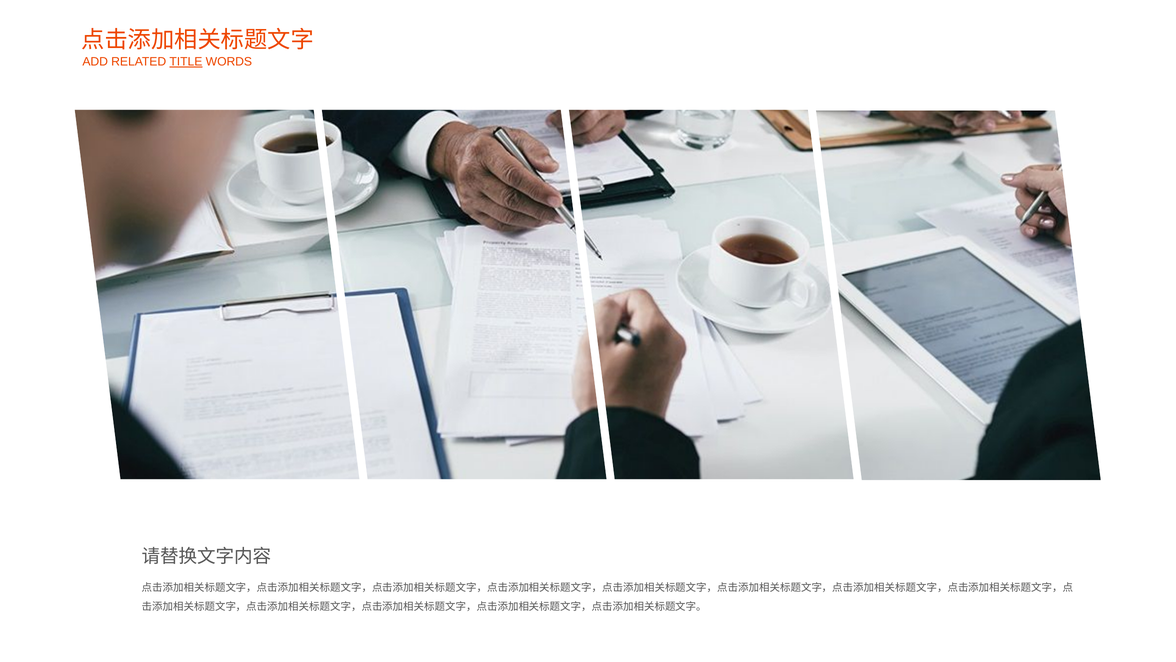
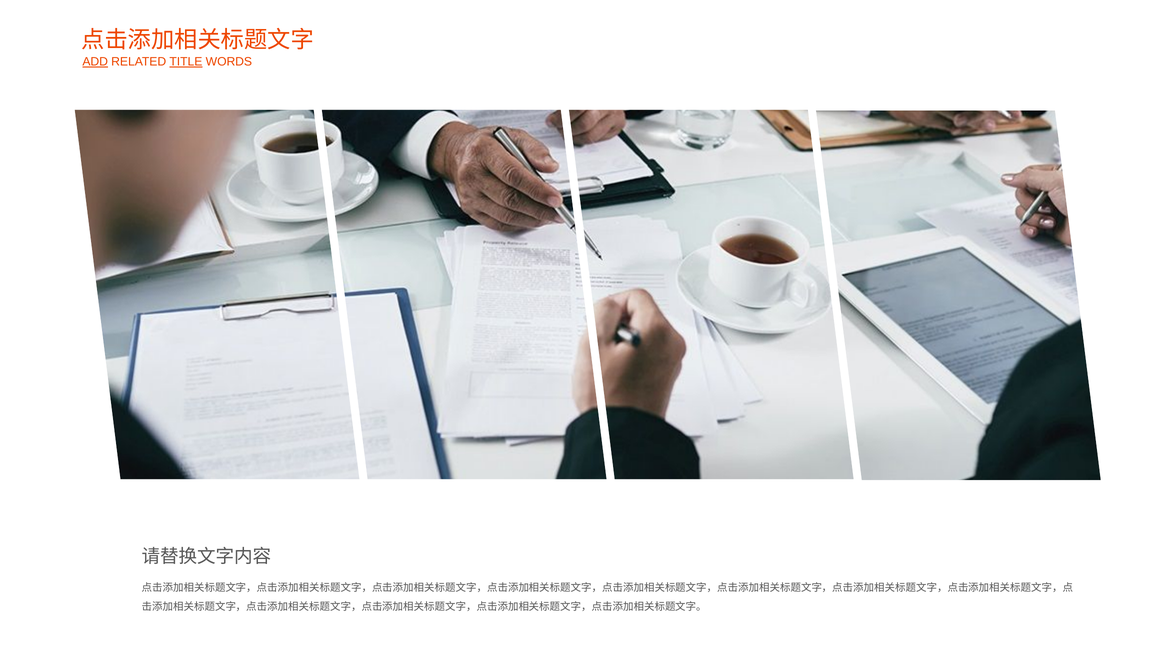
ADD underline: none -> present (95, 62)
